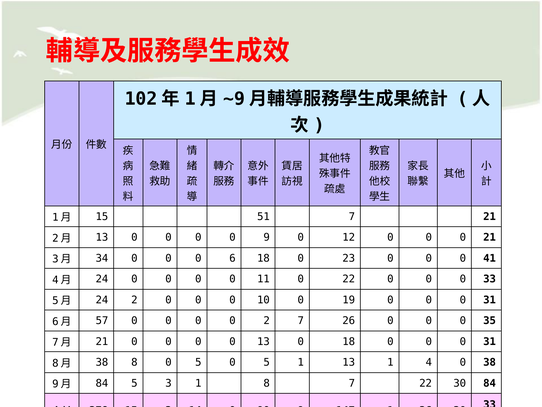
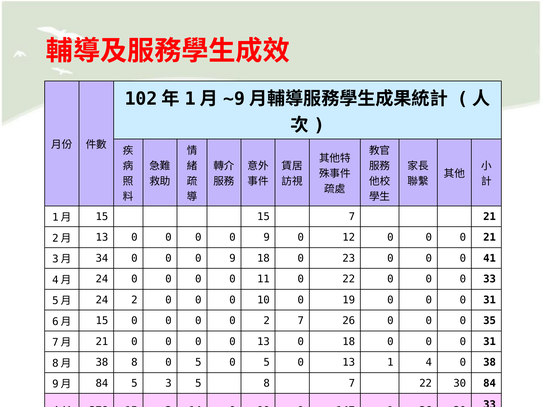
15 51: 51 -> 15 (263, 216)
6: 6 -> 9 (232, 258)
57: 57 -> 15 (102, 320)
5 0 5 1: 1 -> 0 (301, 362)
3 1: 1 -> 5 (198, 383)
